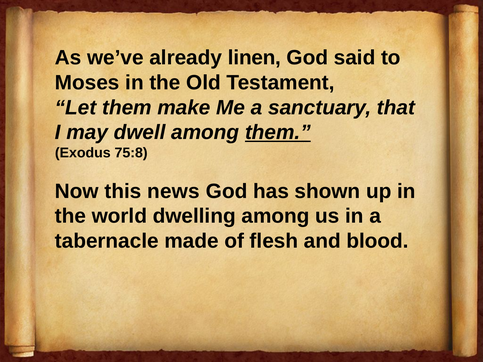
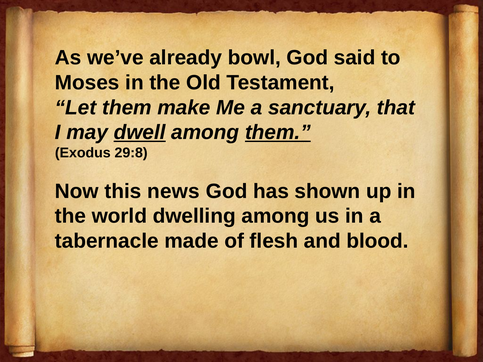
linen: linen -> bowl (254, 58)
dwell underline: none -> present (140, 133)
75:8: 75:8 -> 29:8 (131, 153)
